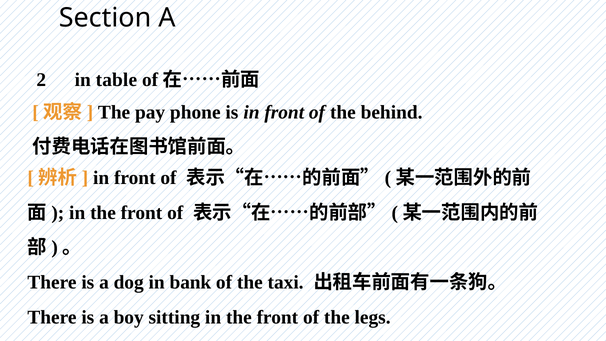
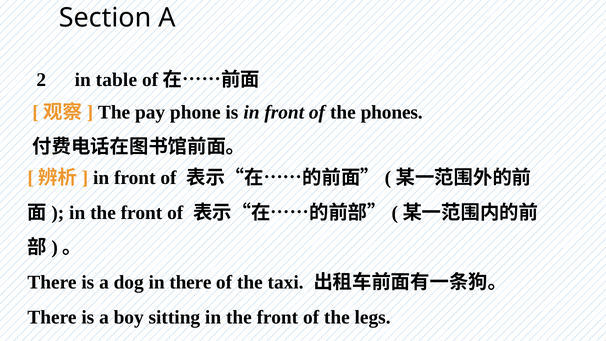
behind: behind -> phones (392, 112)
in bank: bank -> there (190, 282)
